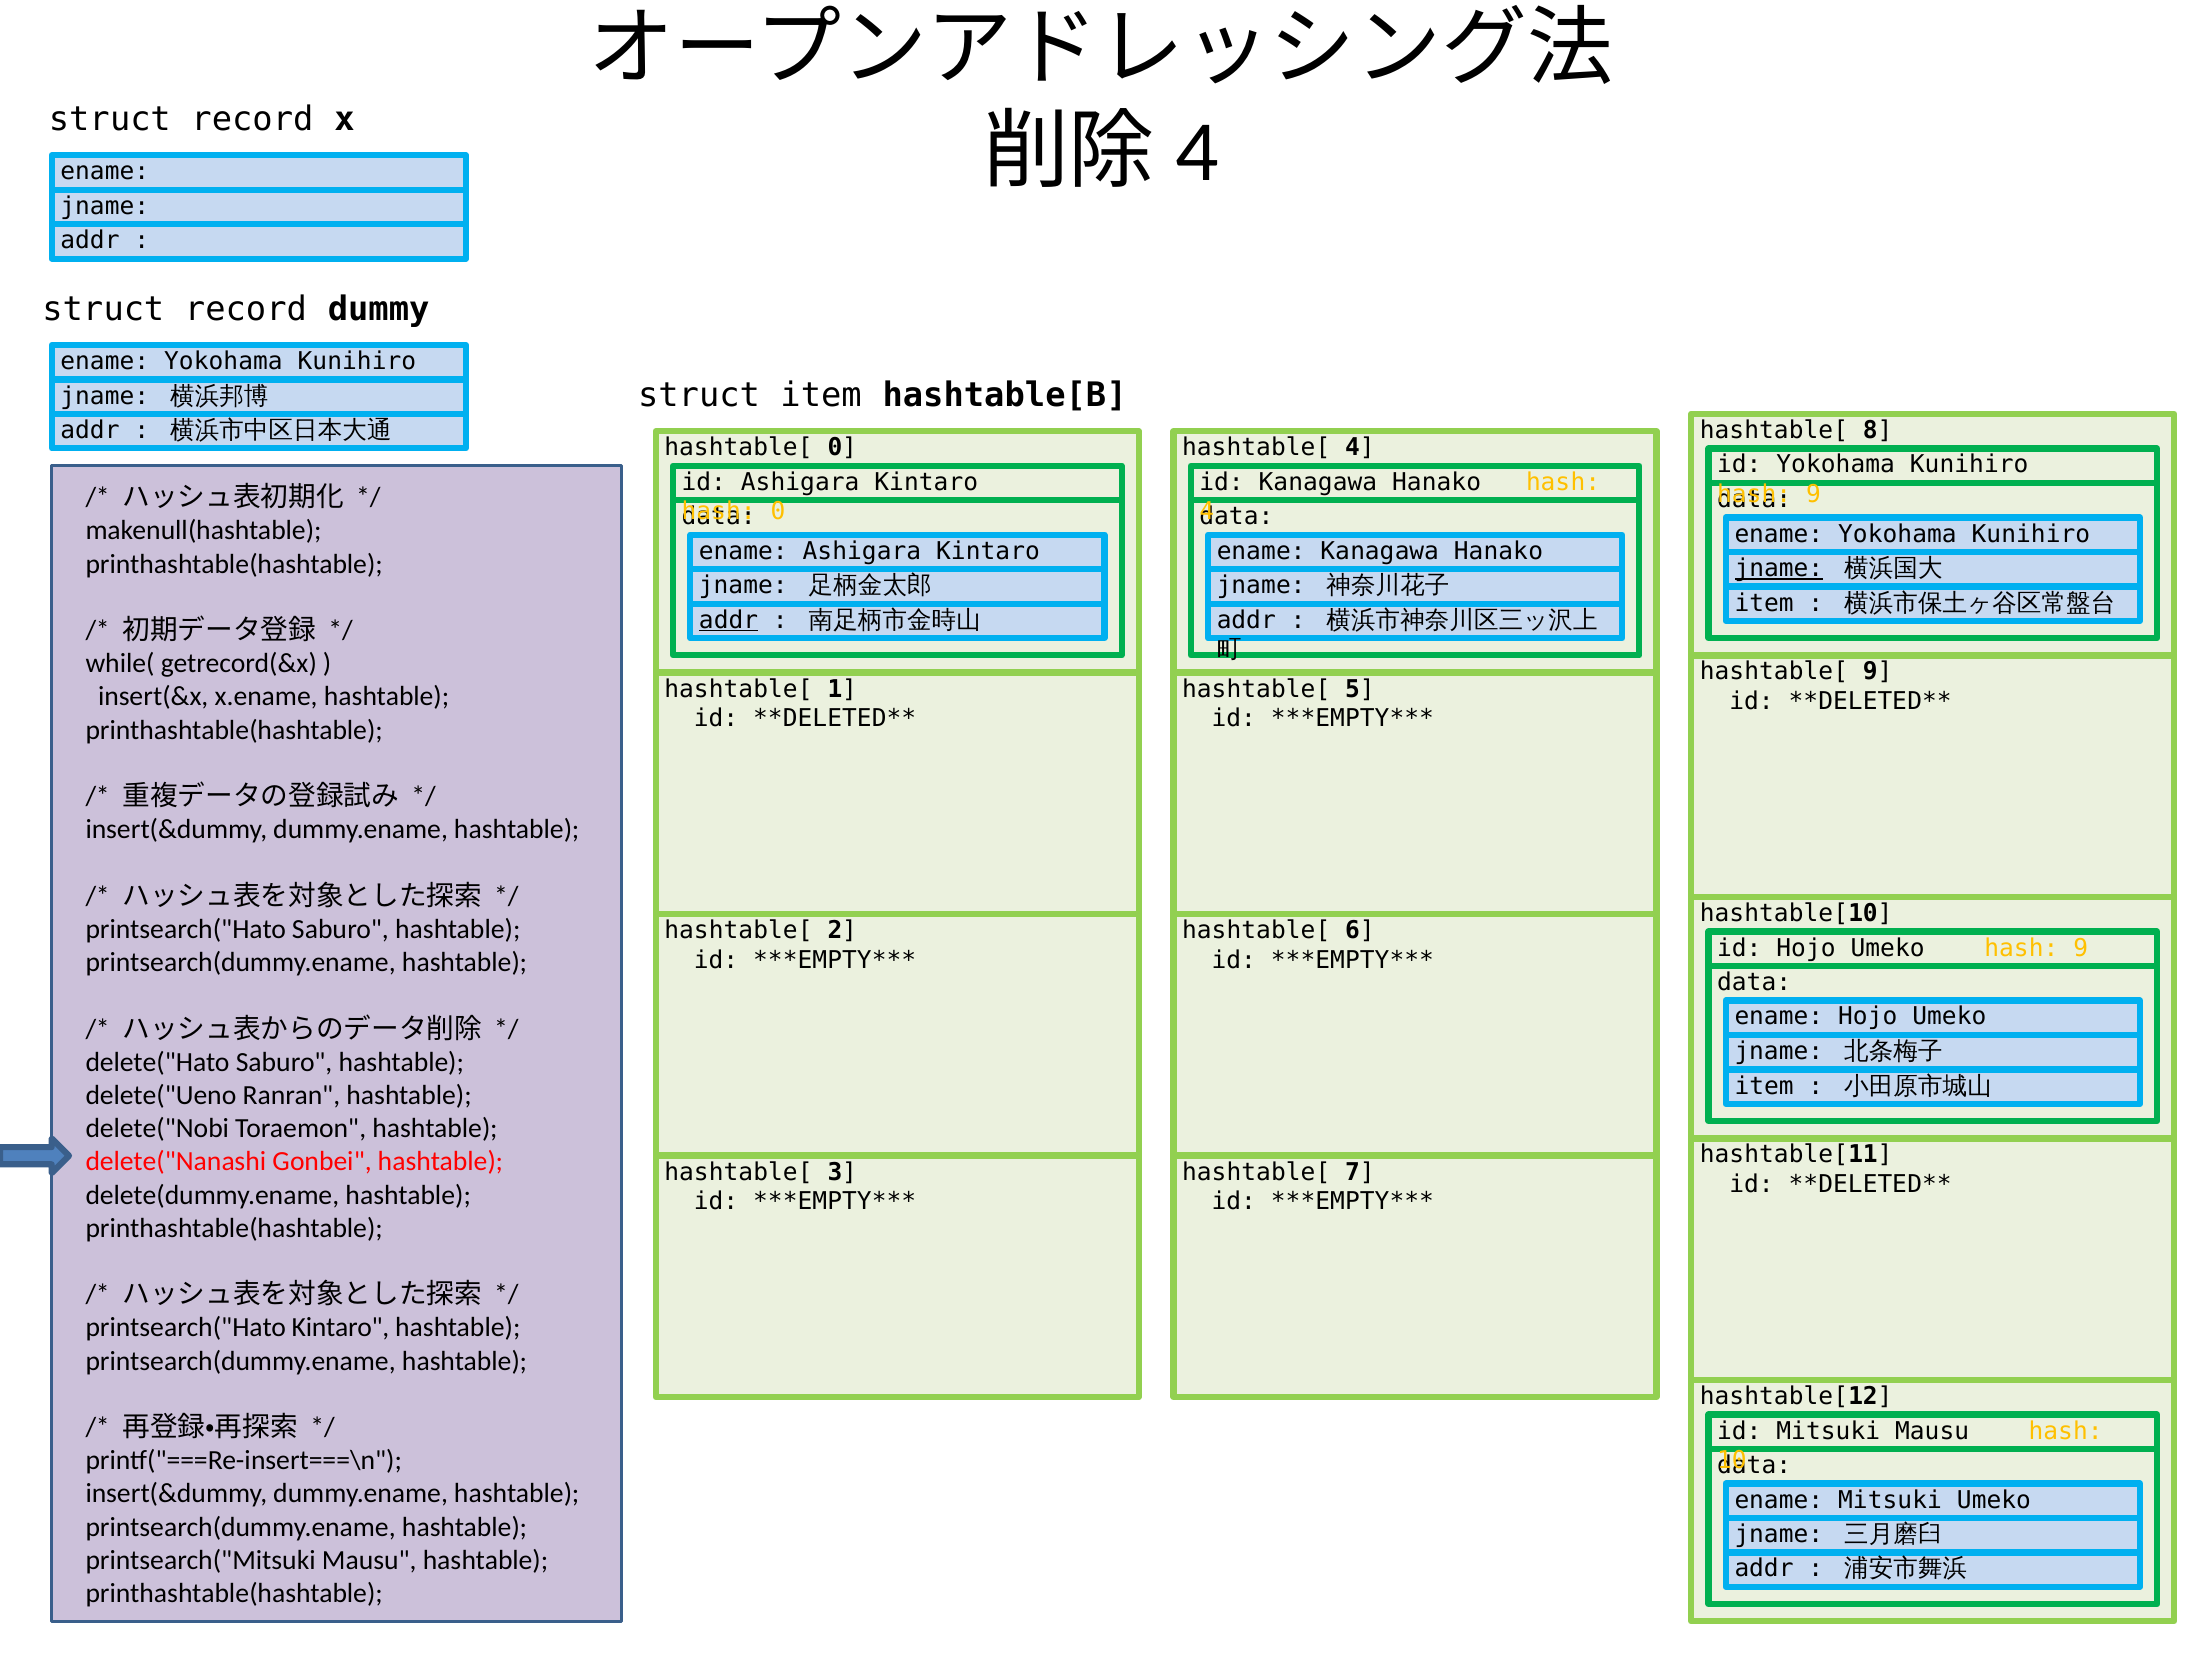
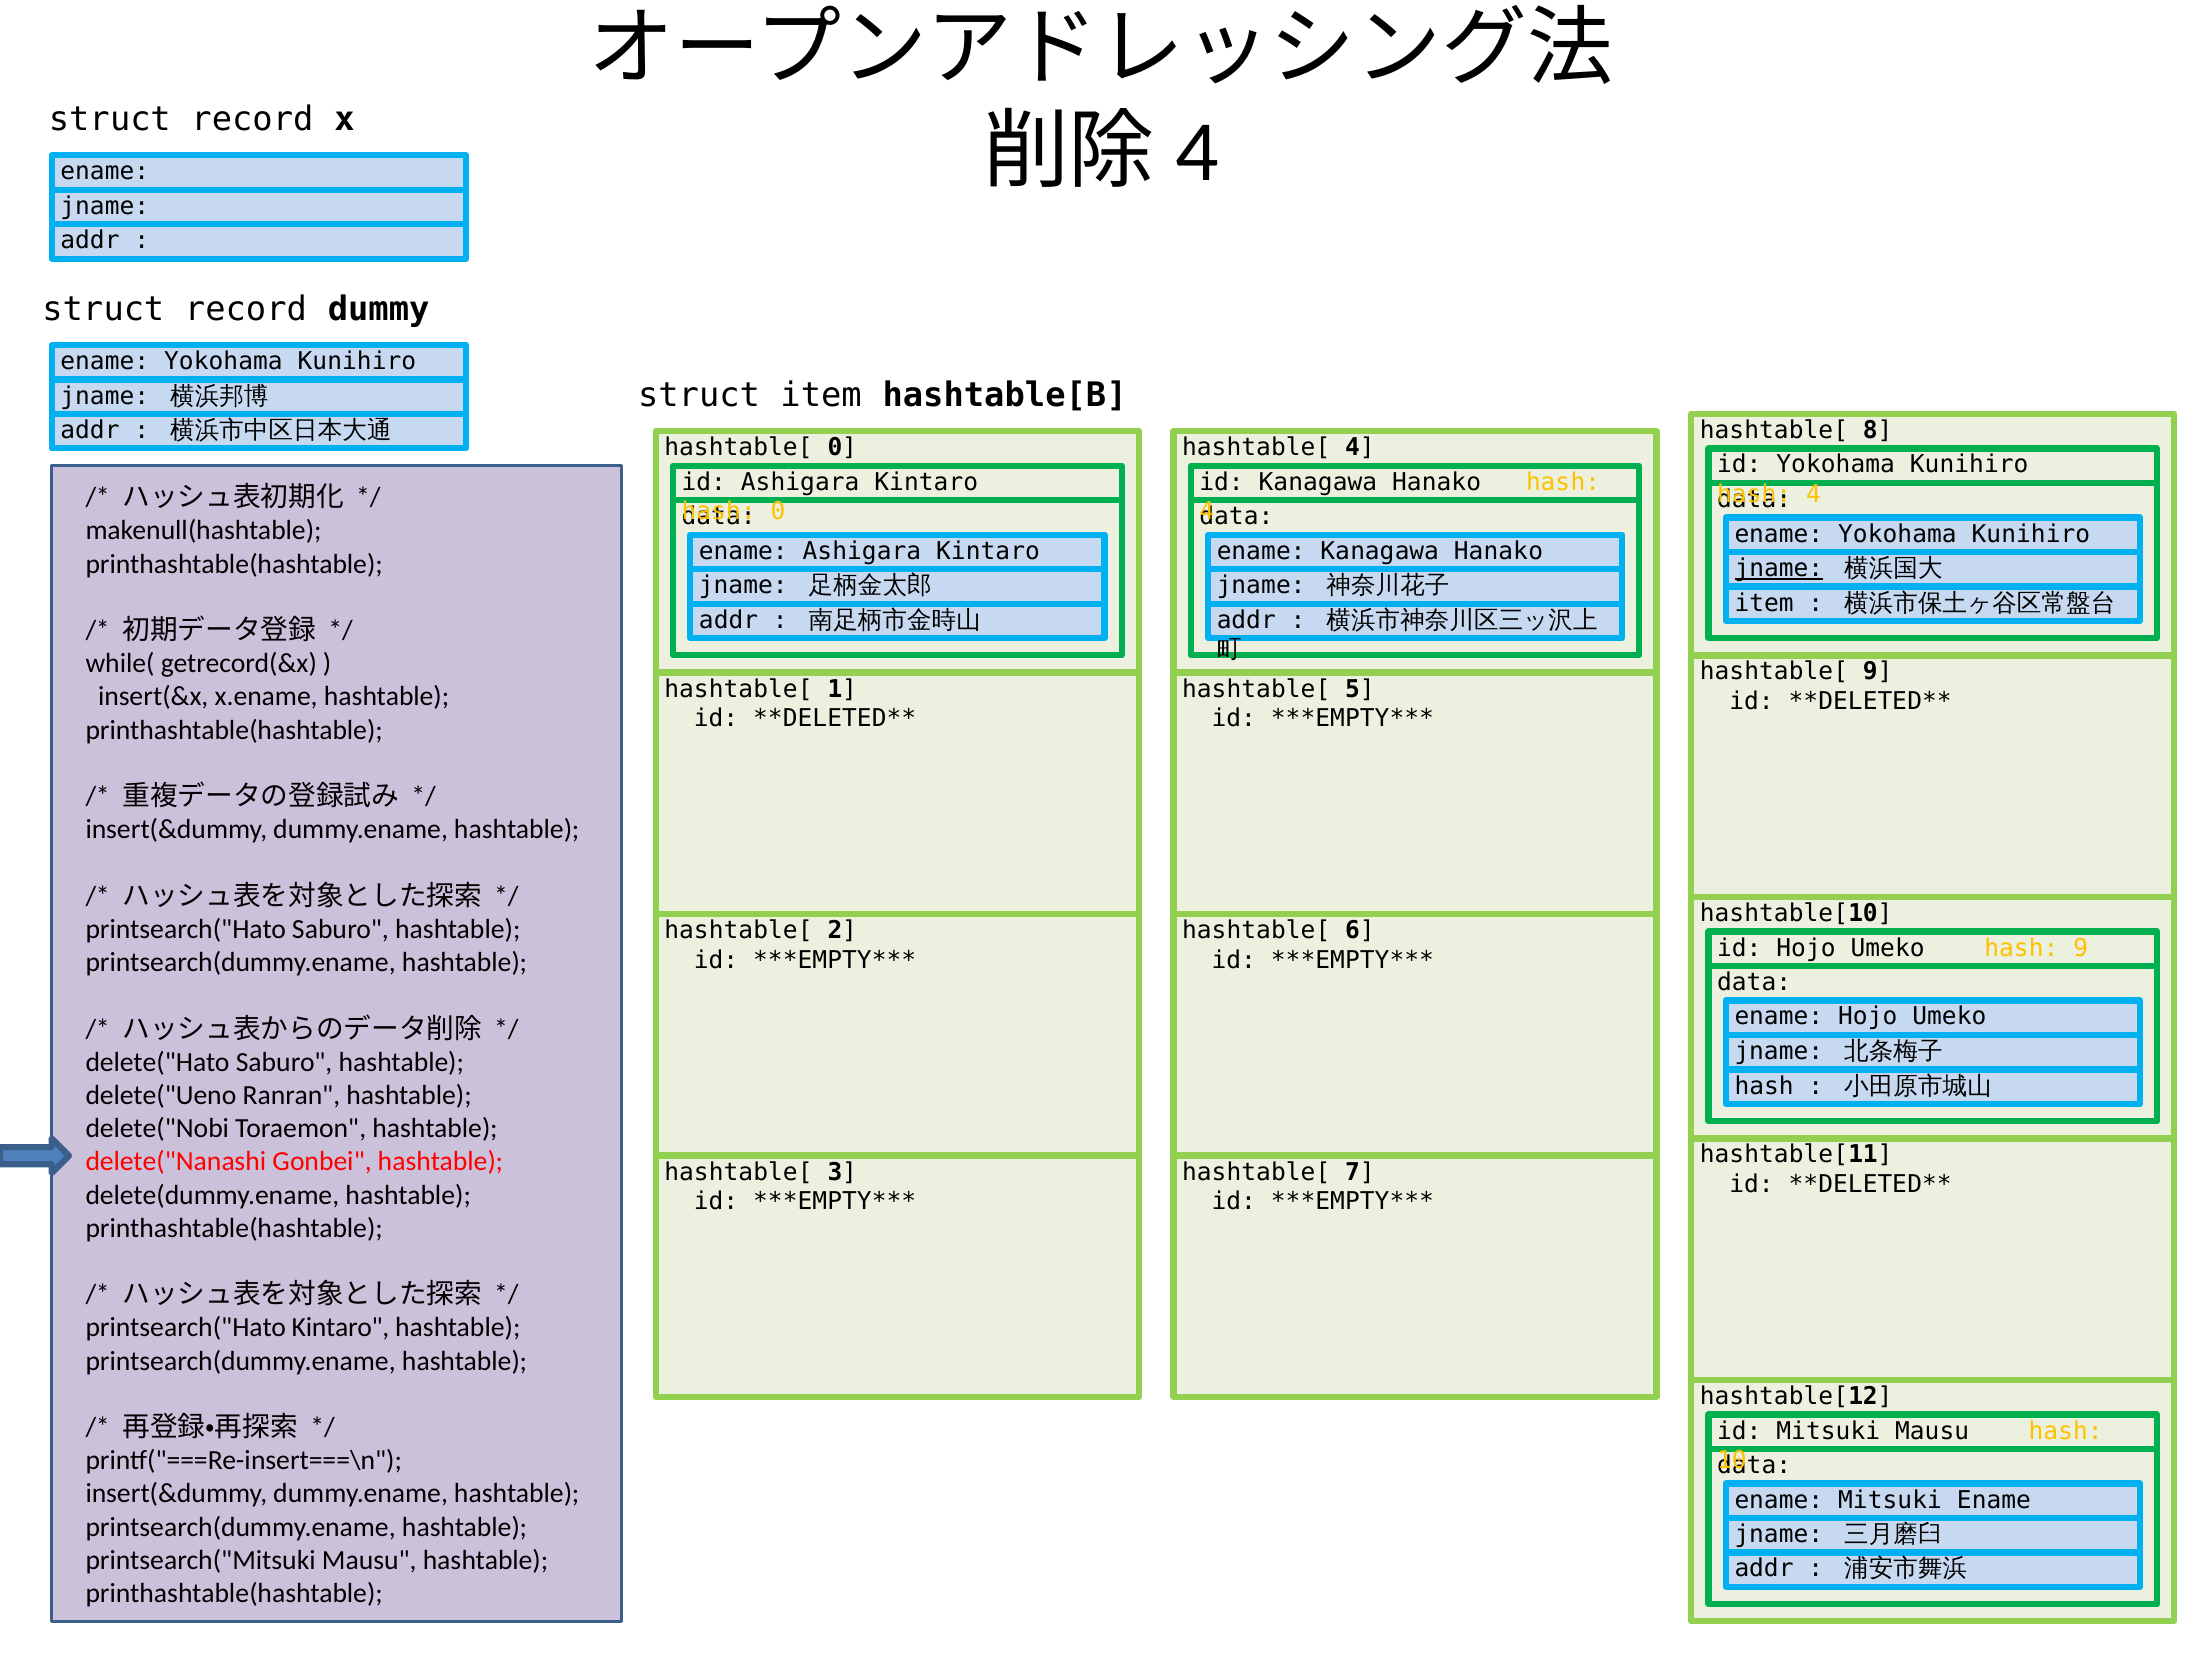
9: 9 -> 4 (1814, 494)
addr underline: present -> none (729, 620)
item: item -> hash (1764, 1086)
Mitsuki Umeko: Umeko -> Ename (1994, 1501)
